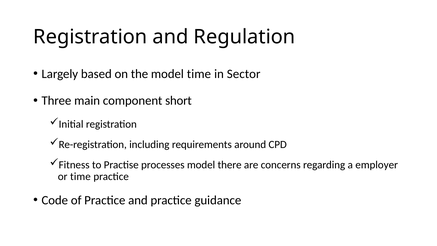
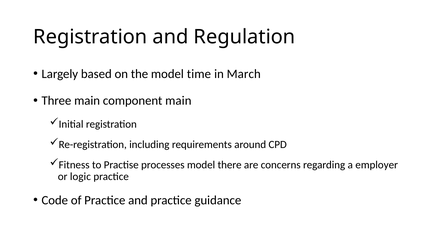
Sector: Sector -> March (244, 74)
component short: short -> main (178, 101)
or time: time -> logic (80, 177)
